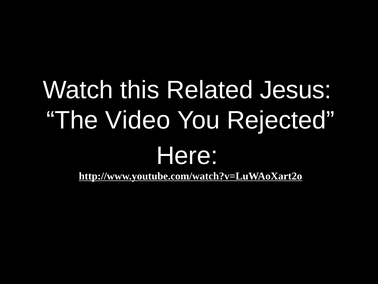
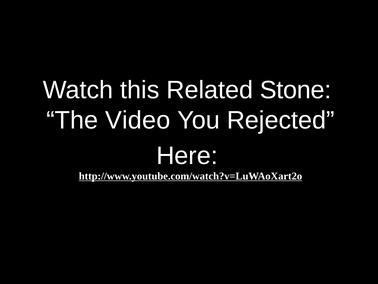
Jesus: Jesus -> Stone (296, 90)
